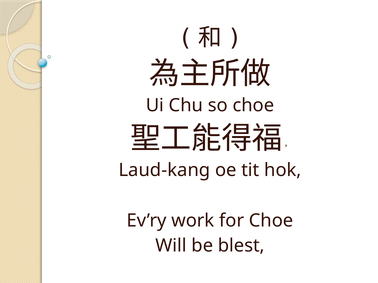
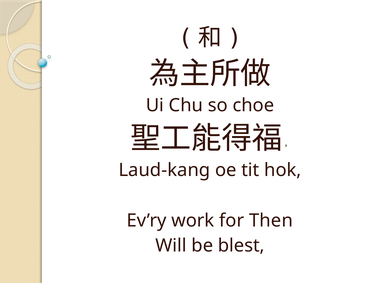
for Choe: Choe -> Then (271, 221)
